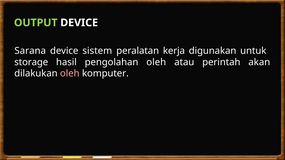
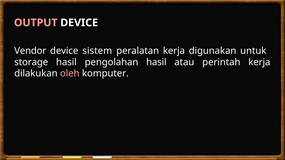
OUTPUT colour: light green -> pink (36, 23)
Sarana: Sarana -> Vendor (30, 51)
pengolahan oleh: oleh -> hasil (156, 62)
perintah akan: akan -> kerja (259, 62)
